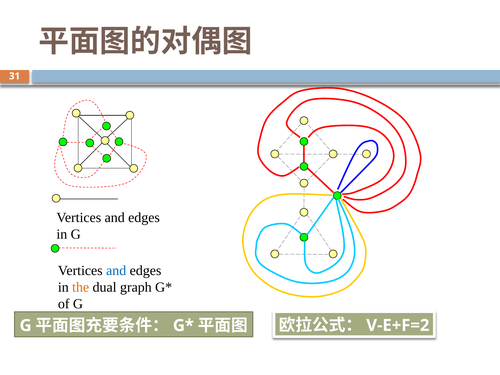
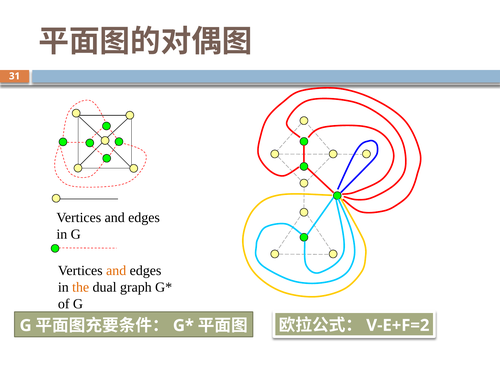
and colour: blue -> orange (116, 271)
